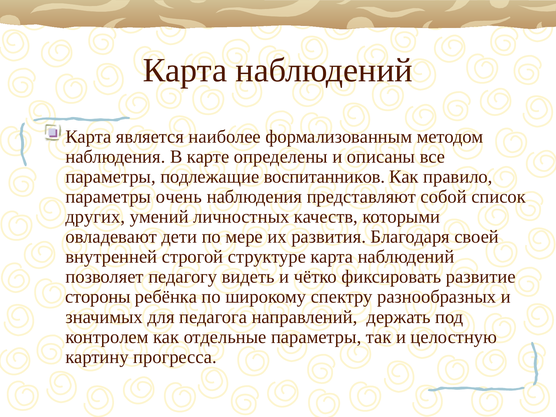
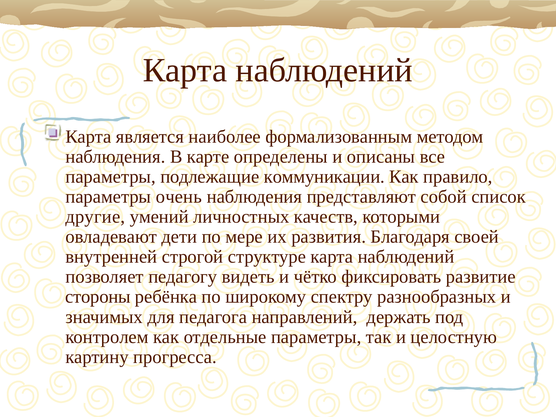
воспитанников: воспитанников -> коммуникации (324, 177)
других: других -> другие (95, 217)
